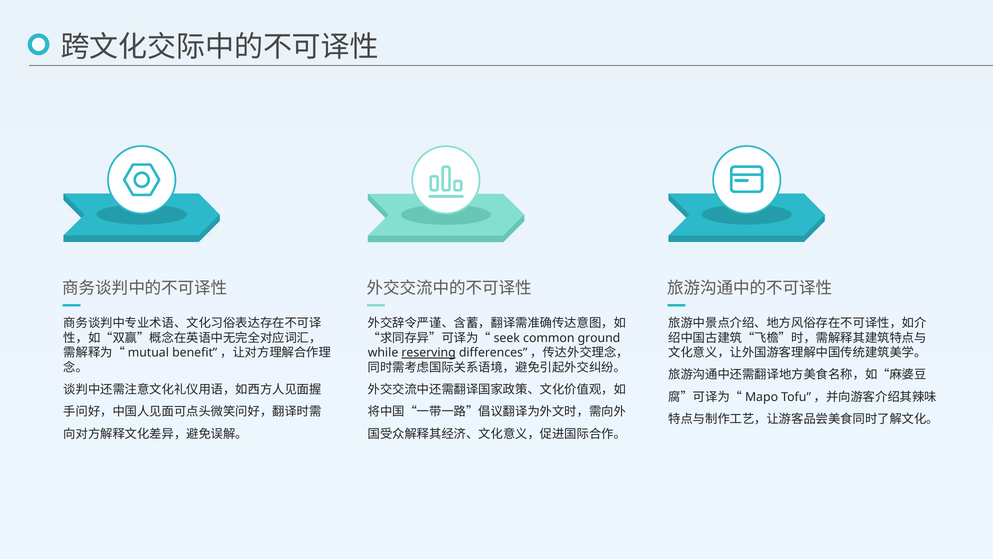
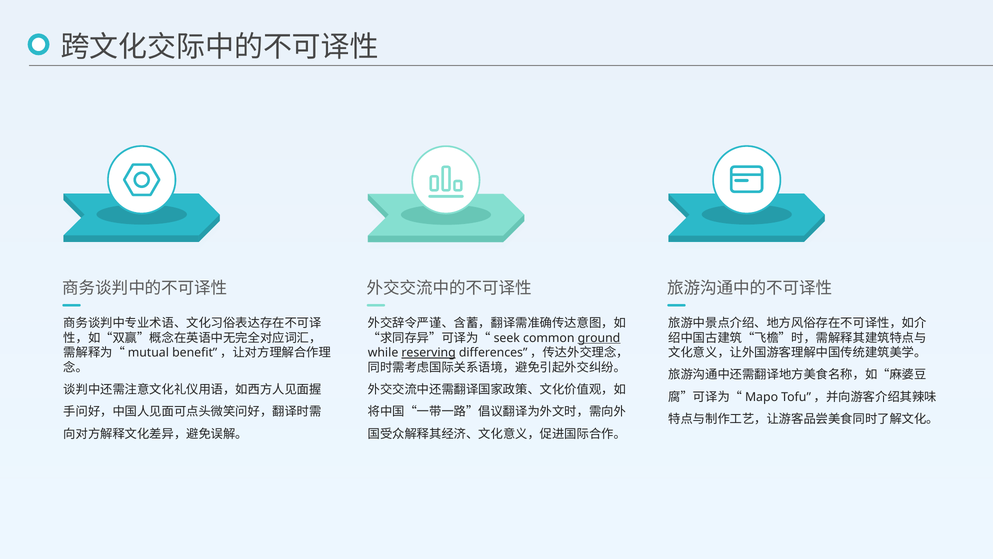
ground underline: none -> present (599, 338)
